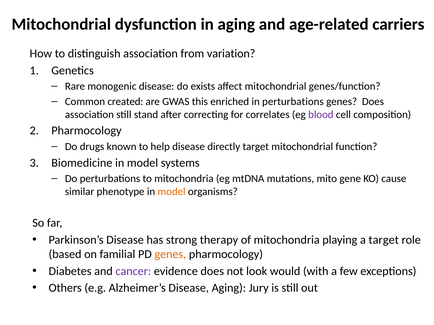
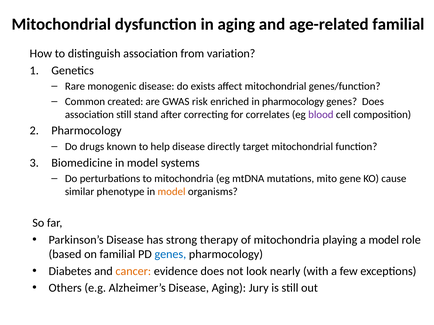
age-related carriers: carriers -> familial (398, 24)
this: this -> risk (200, 102)
in perturbations: perturbations -> pharmocology (293, 102)
a target: target -> model (384, 240)
genes colour: orange -> blue (170, 255)
cancer colour: purple -> orange (133, 272)
would: would -> nearly (285, 272)
